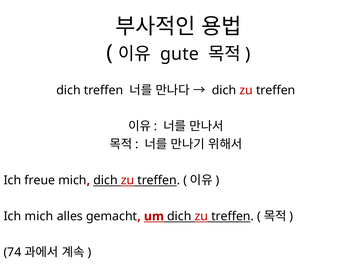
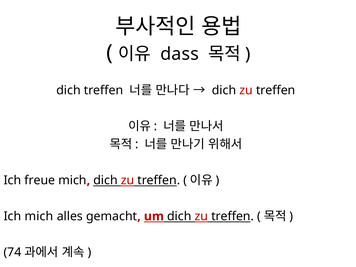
gute: gute -> dass (180, 54)
